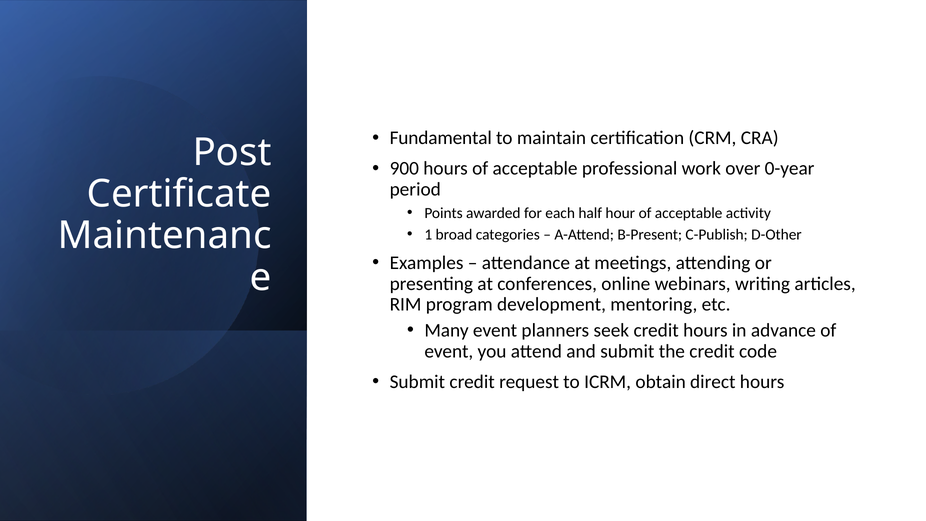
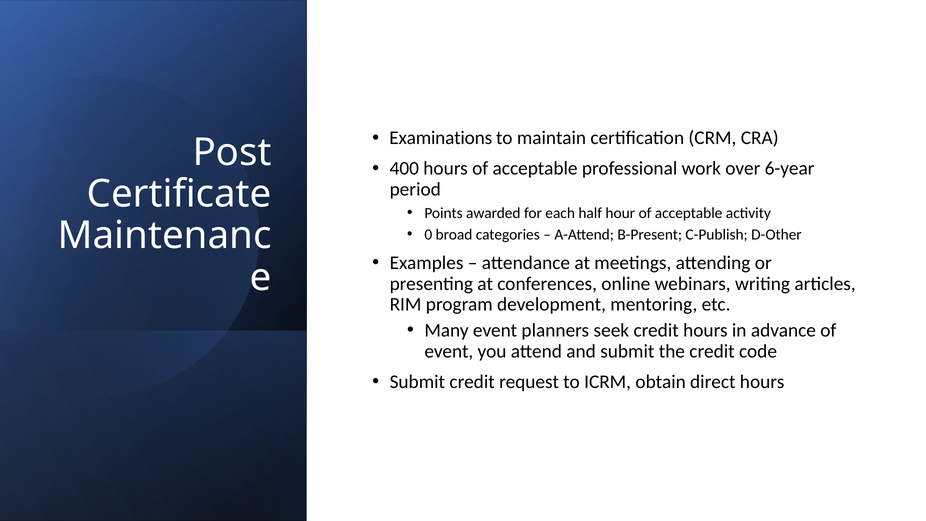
Fundamental: Fundamental -> Examinations (441, 138)
900: 900 -> 400 (404, 169)
0-year: 0-year -> 6-year (790, 169)
1: 1 -> 0 (428, 234)
